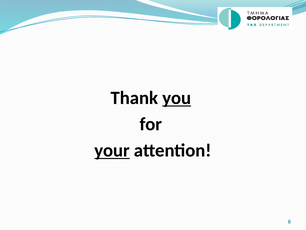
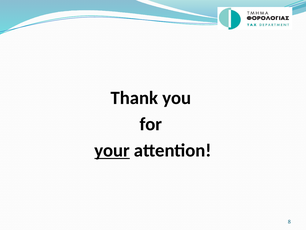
you underline: present -> none (177, 98)
